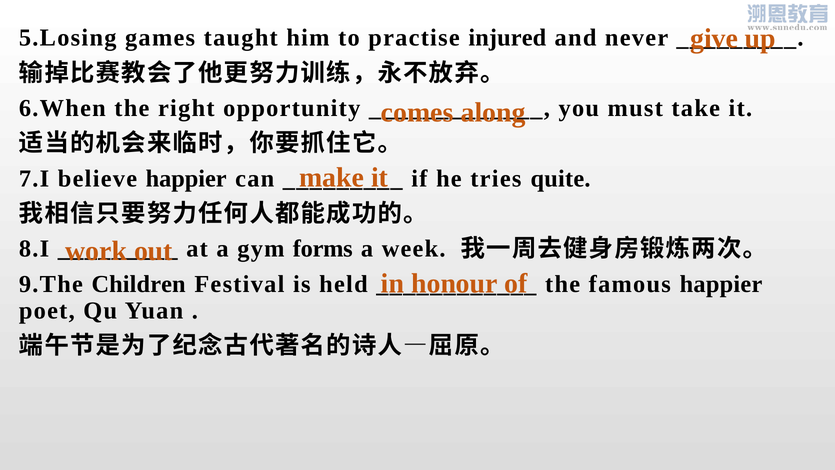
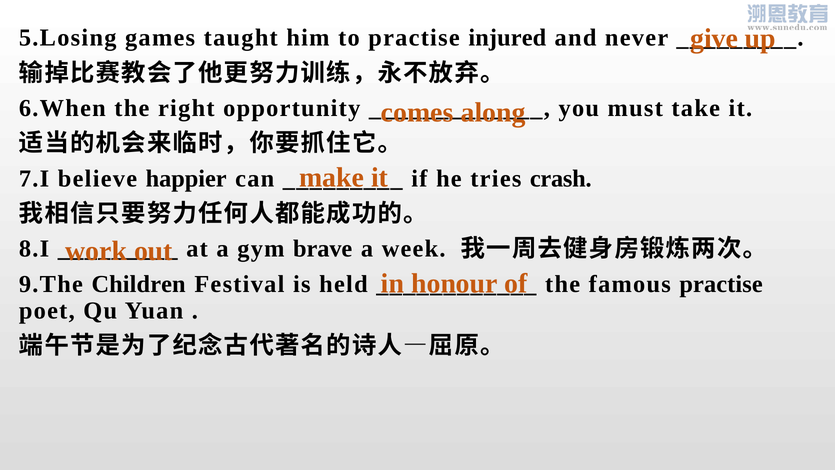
quite: quite -> crash (561, 178)
forms: forms -> brave (323, 249)
famous happier: happier -> practise (721, 284)
